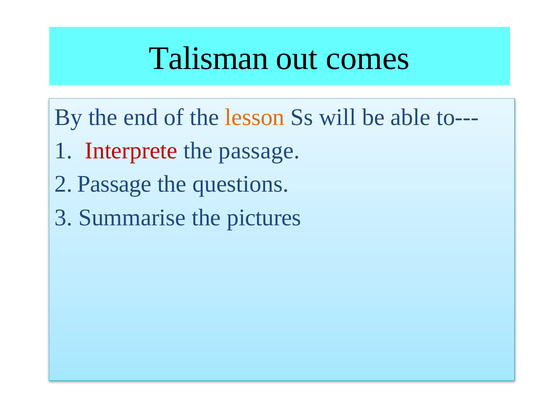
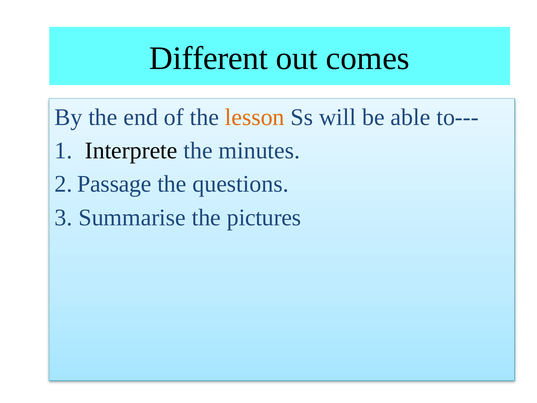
Talisman: Talisman -> Different (209, 58)
Interprete colour: red -> black (131, 151)
the passage: passage -> minutes (259, 151)
